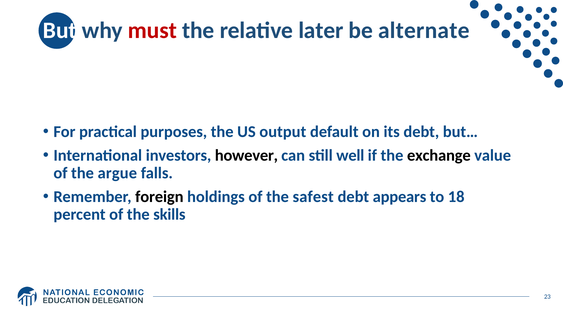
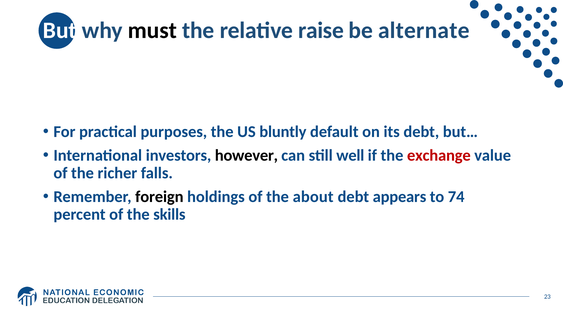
must colour: red -> black (152, 30)
later: later -> raise (321, 30)
output: output -> bluntly (283, 132)
exchange colour: black -> red (439, 155)
argue: argue -> richer (117, 173)
safest: safest -> about (313, 196)
18: 18 -> 74 (456, 196)
